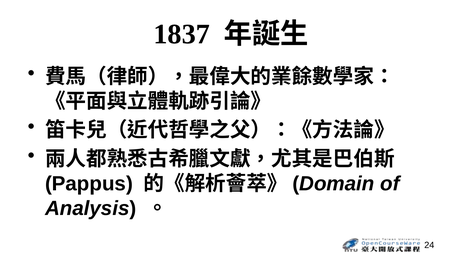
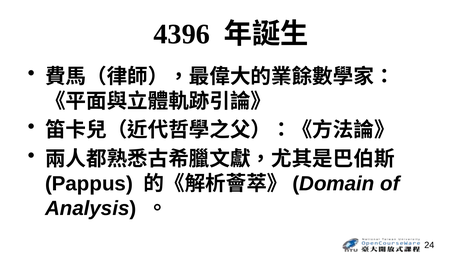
1837: 1837 -> 4396 (182, 34)
